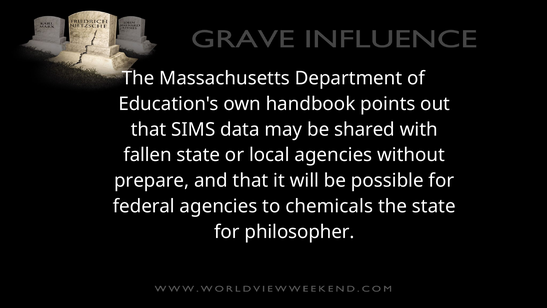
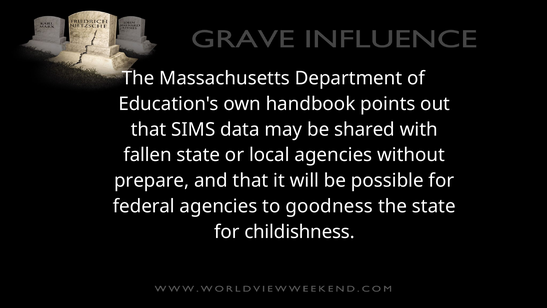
chemicals: chemicals -> goodness (329, 206)
philosopher: philosopher -> childishness (300, 232)
